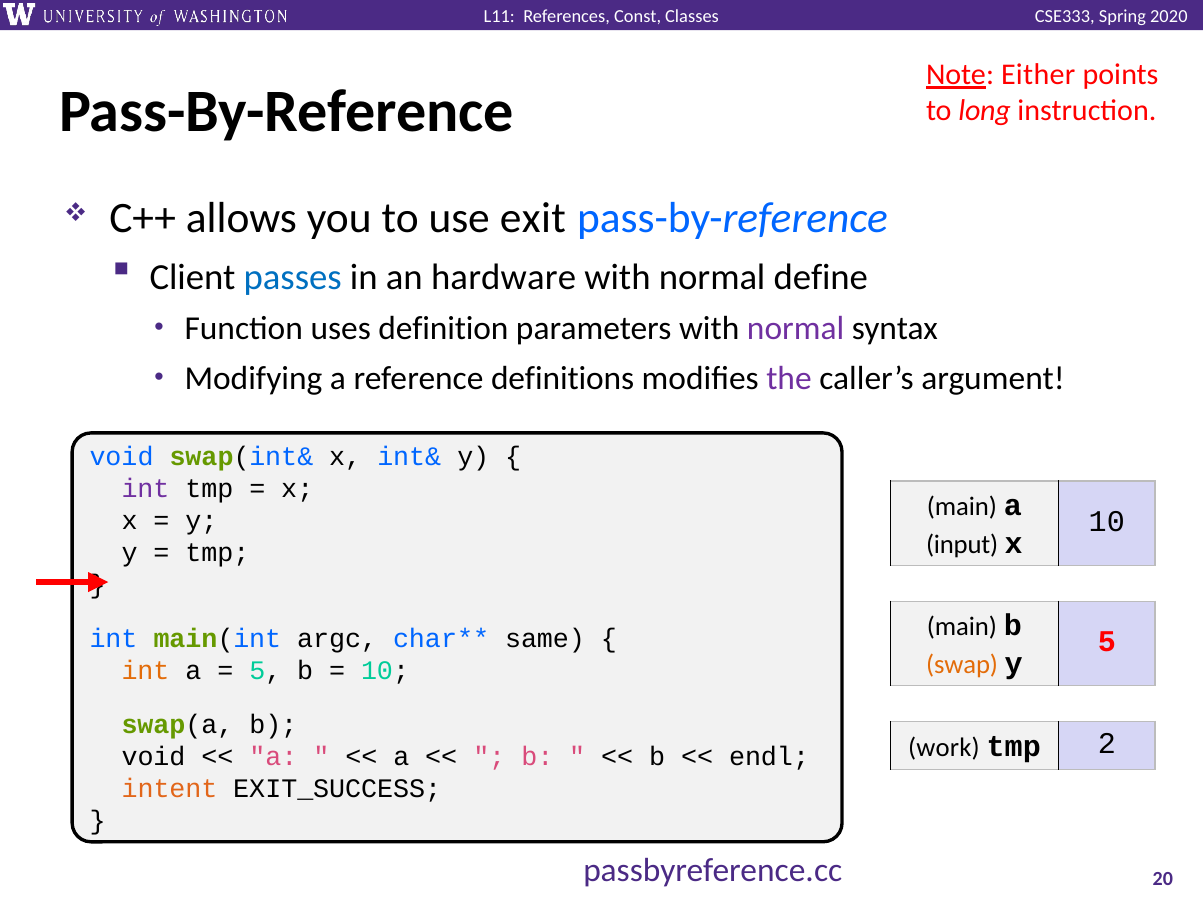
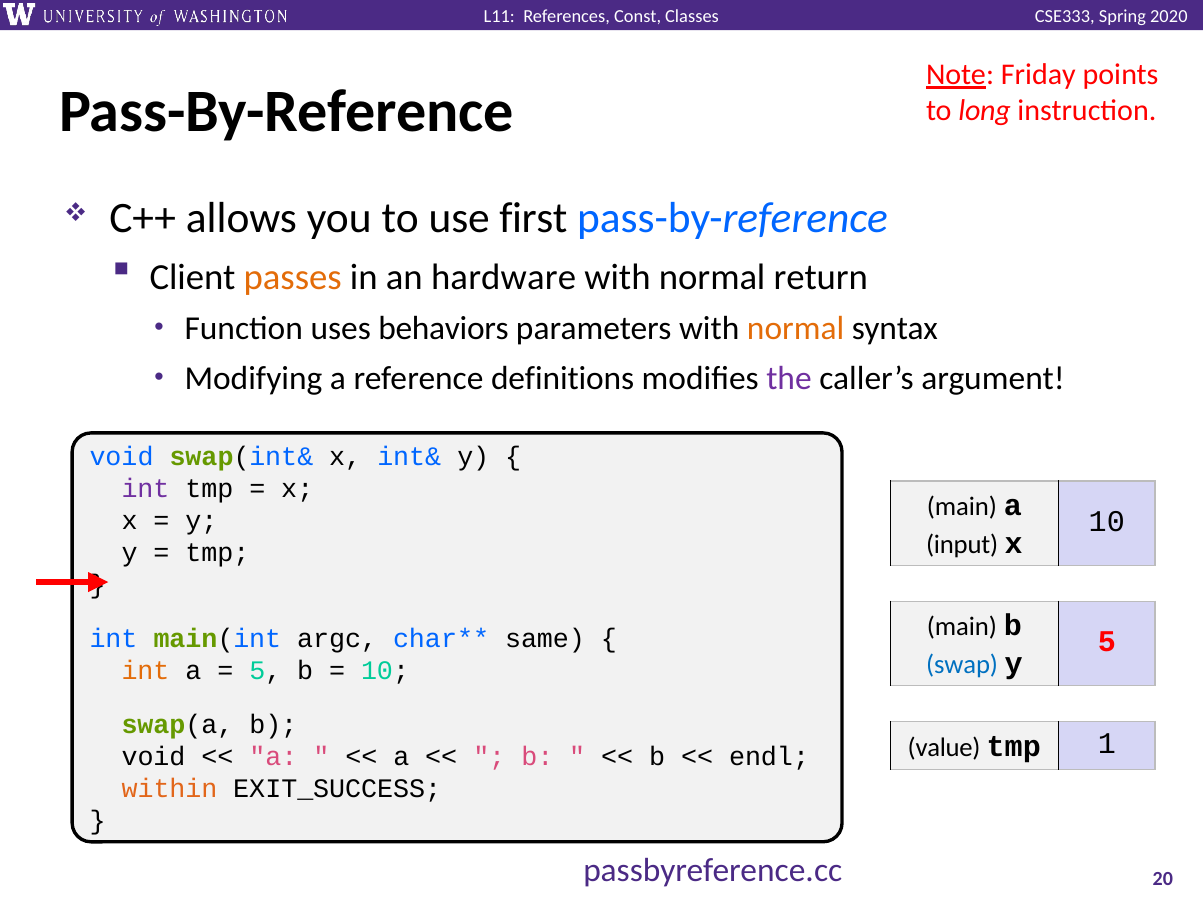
Either: Either -> Friday (1038, 74)
exit: exit -> first (533, 218)
passes colour: blue -> orange (293, 277)
define: define -> return (821, 277)
definition: definition -> behaviors (444, 329)
normal colour: purple -> orange (796, 329)
swap colour: orange -> blue (962, 665)
work: work -> value (944, 748)
2: 2 -> 1 (1107, 744)
intent: intent -> within (170, 789)
